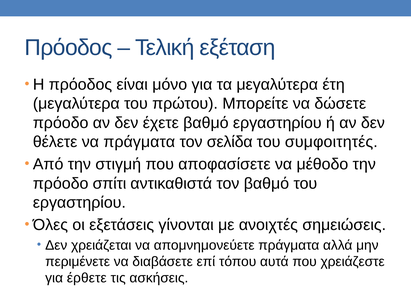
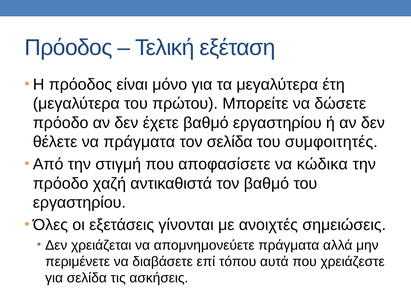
μέθοδο: μέθοδο -> κώδικα (322, 164)
σπίτι: σπίτι -> χαζή (109, 184)
για έρθετε: έρθετε -> σελίδα (87, 278)
